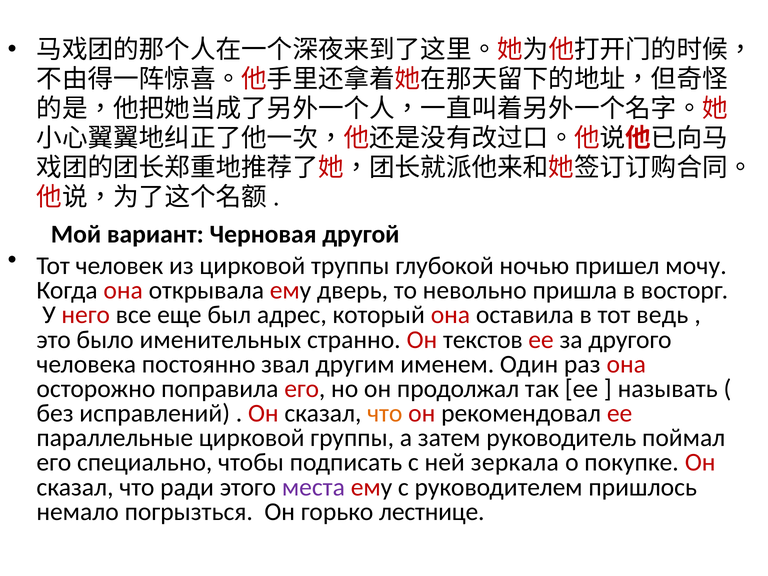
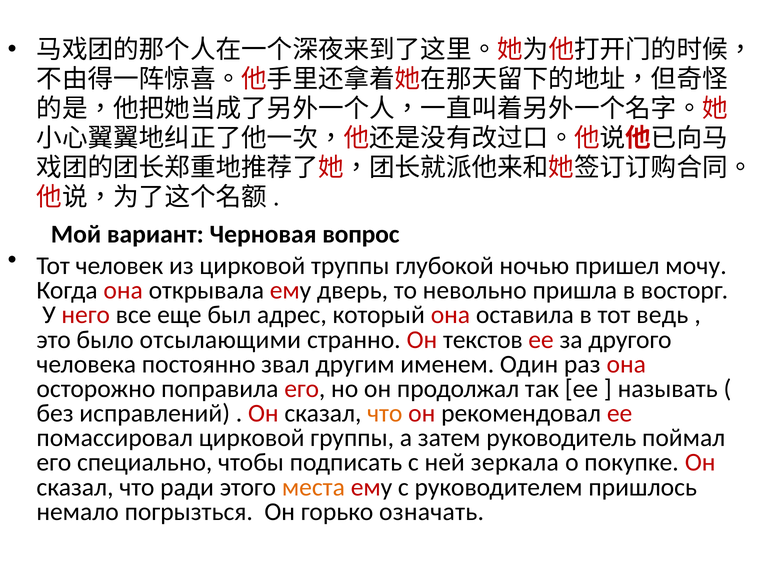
другой: другой -> вопрос (361, 234)
именительных: именительных -> отсылающими (220, 340)
параллельные: параллельные -> помассировал (115, 438)
места colour: purple -> orange (313, 487)
лестнице: лестнице -> означать (432, 512)
